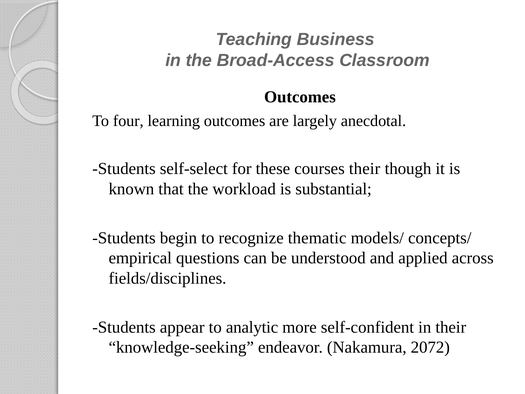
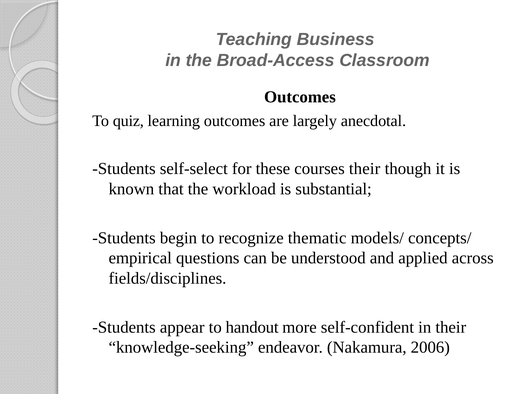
four: four -> quiz (128, 121)
analytic: analytic -> handout (252, 327)
2072: 2072 -> 2006 (430, 347)
